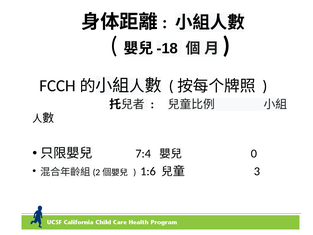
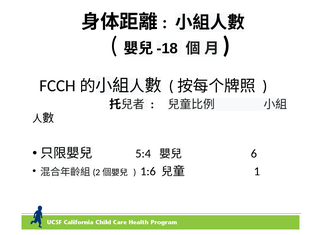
7:4: 7:4 -> 5:4 (143, 154)
0: 0 -> 6 (254, 154)
3: 3 -> 1 (257, 171)
